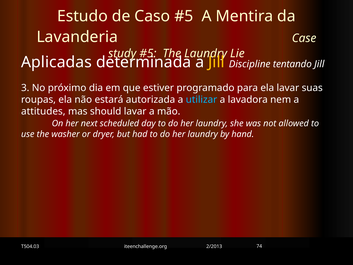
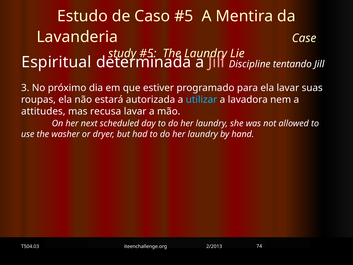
Aplicadas: Aplicadas -> Espiritual (56, 62)
Jill colour: yellow -> pink (216, 62)
should: should -> recusa (106, 111)
